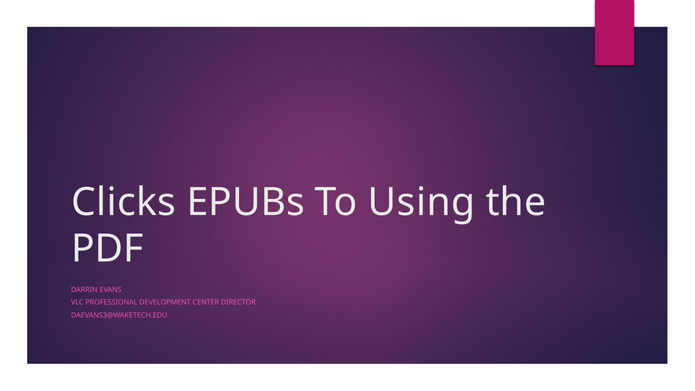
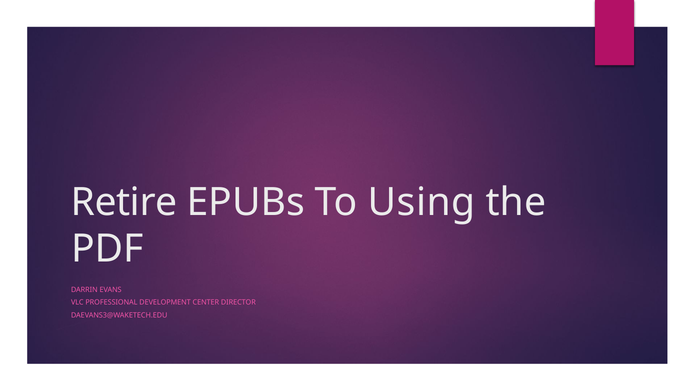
Clicks: Clicks -> Retire (124, 202)
